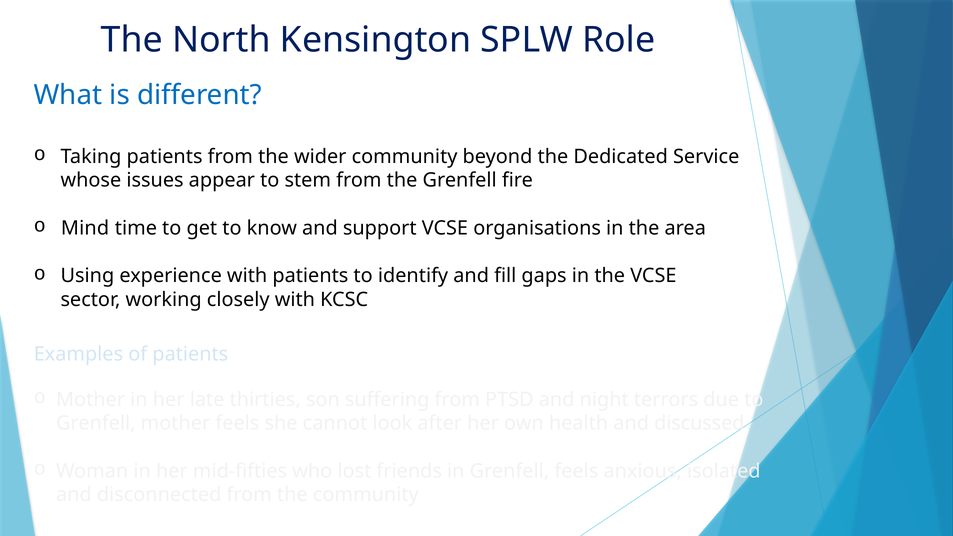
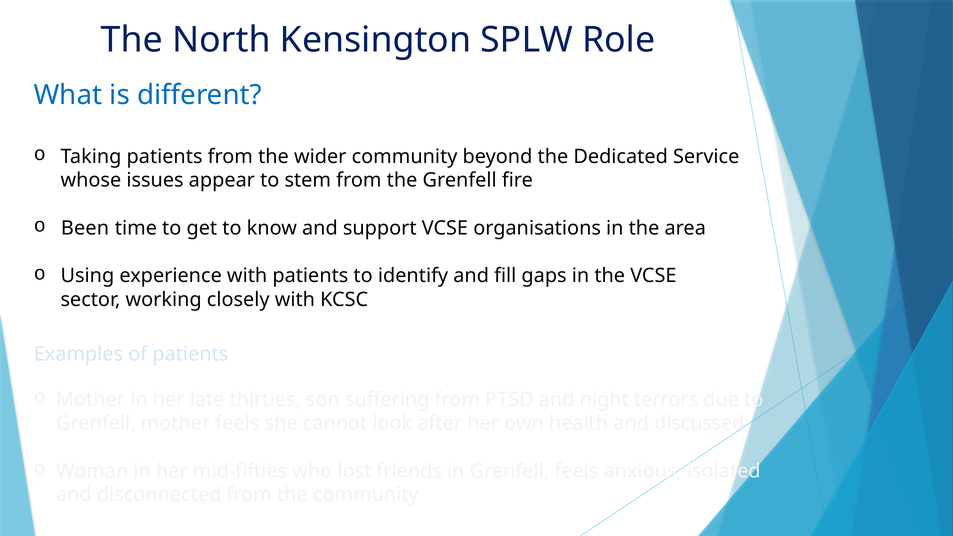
Mind: Mind -> Been (85, 228)
